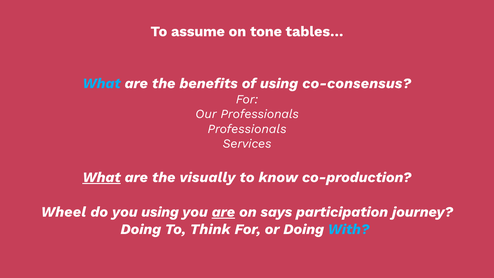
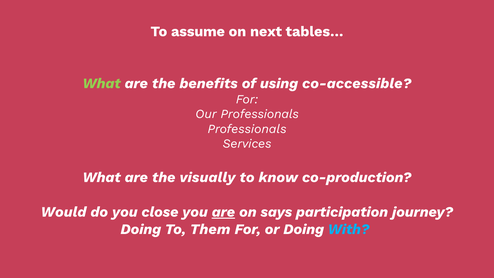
tone: tone -> next (266, 31)
What colour: light blue -> light green (102, 83)
co-consensus: co-consensus -> co-accessible (357, 83)
What underline: present -> none (102, 177)
Wheel: Wheel -> Would (64, 212)
you using: using -> close (160, 212)
Think: Think -> Them (210, 229)
